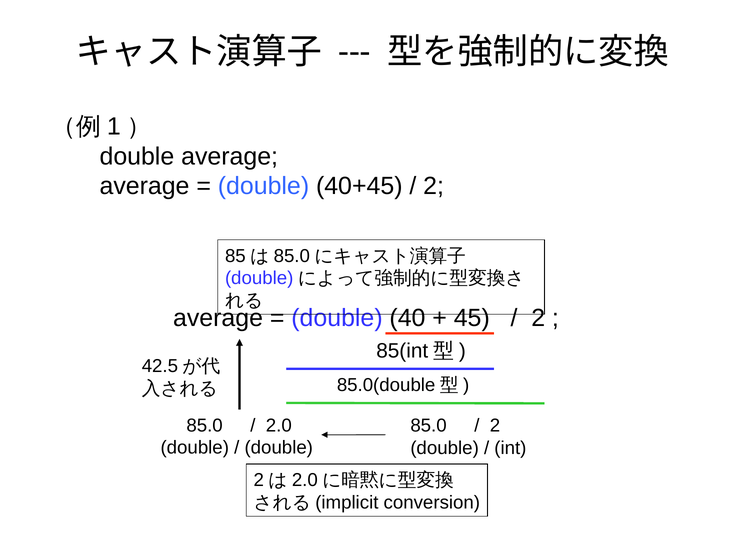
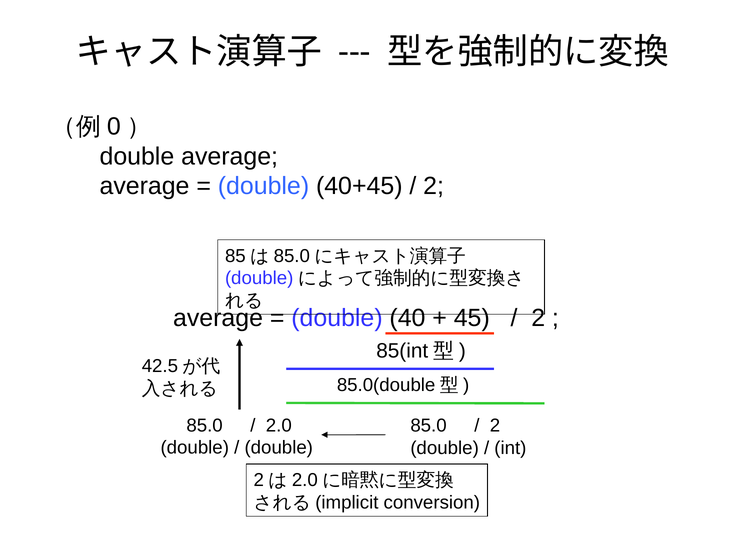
1: 1 -> 0 (114, 127)
